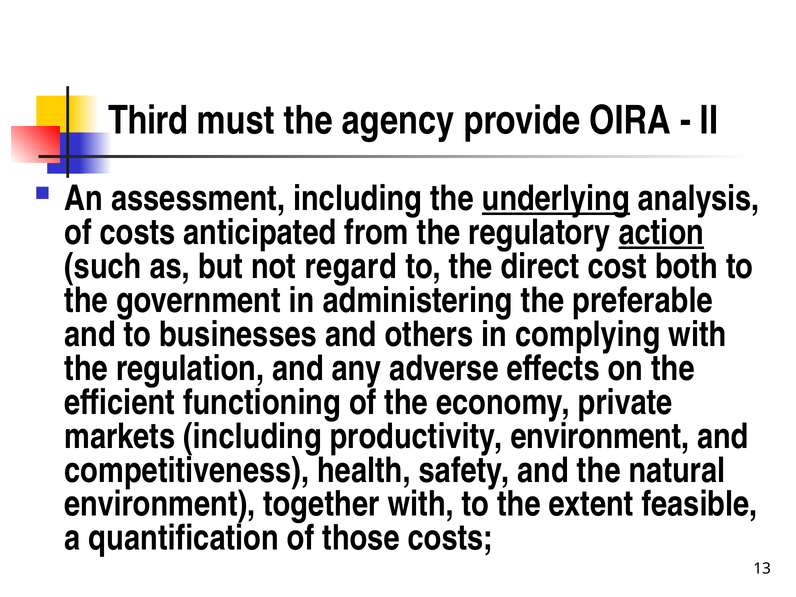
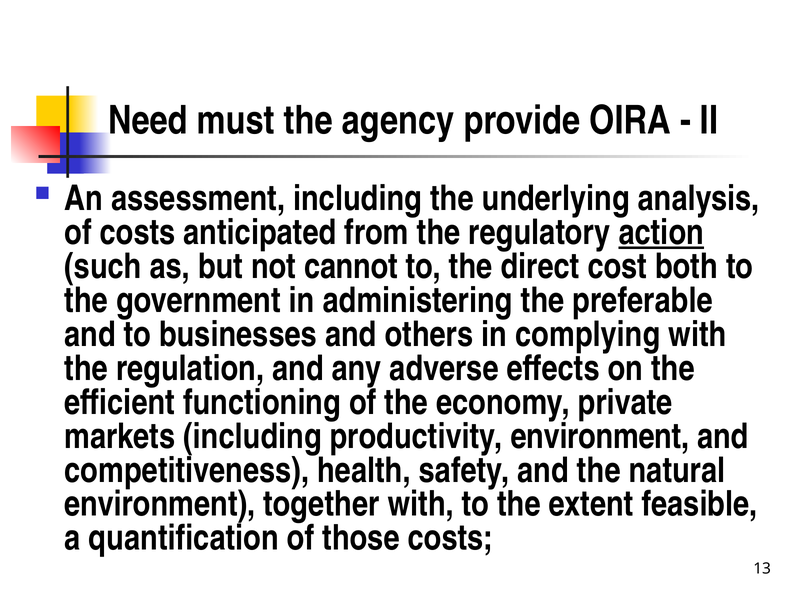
Third: Third -> Need (148, 121)
underlying underline: present -> none (556, 199)
regard: regard -> cannot (351, 267)
